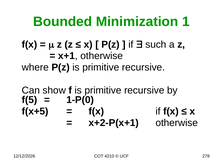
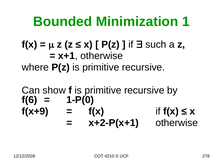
f(5: f(5 -> f(6 (29, 100)
f(x+5: f(x+5 -> f(x+9 (35, 112)
